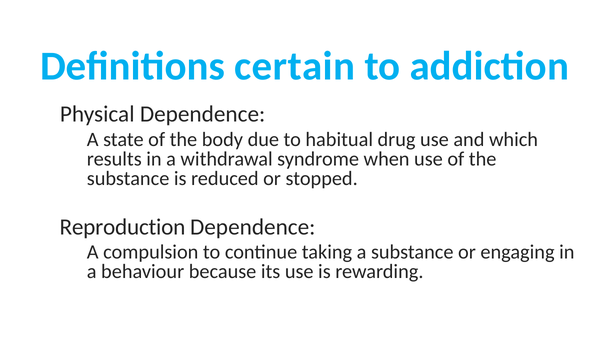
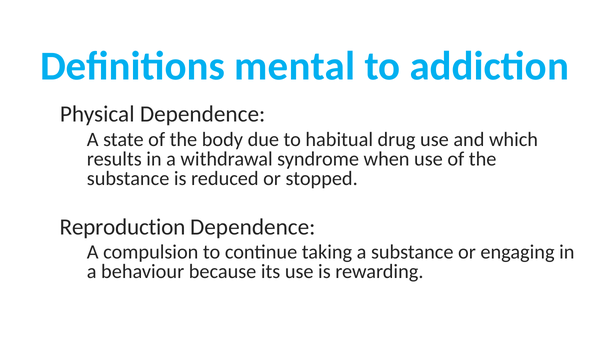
certain: certain -> mental (295, 66)
